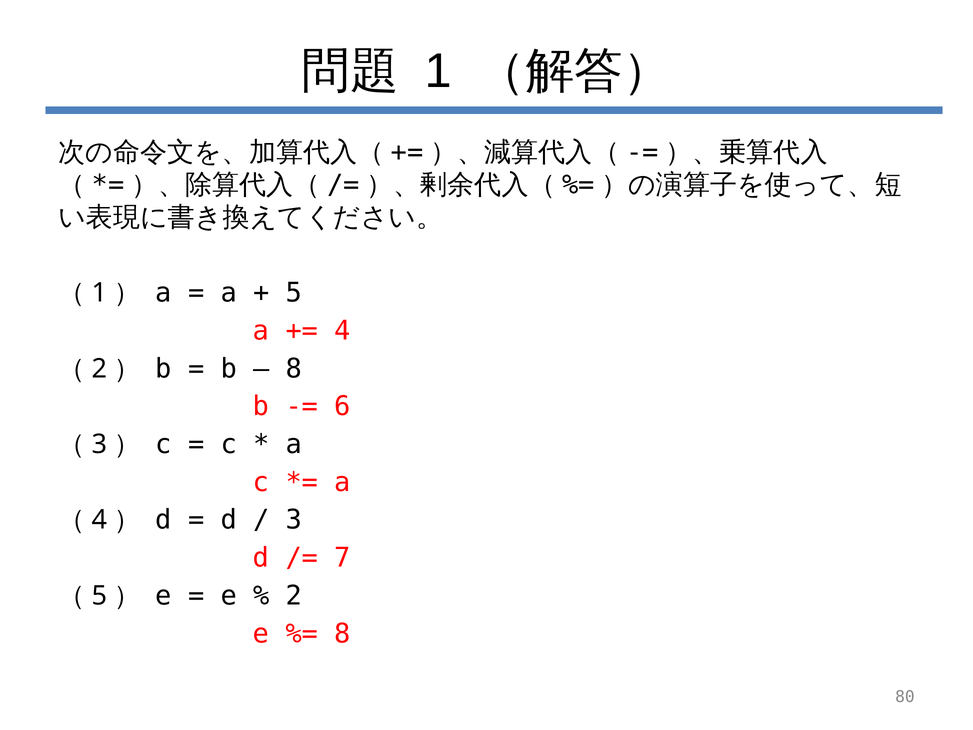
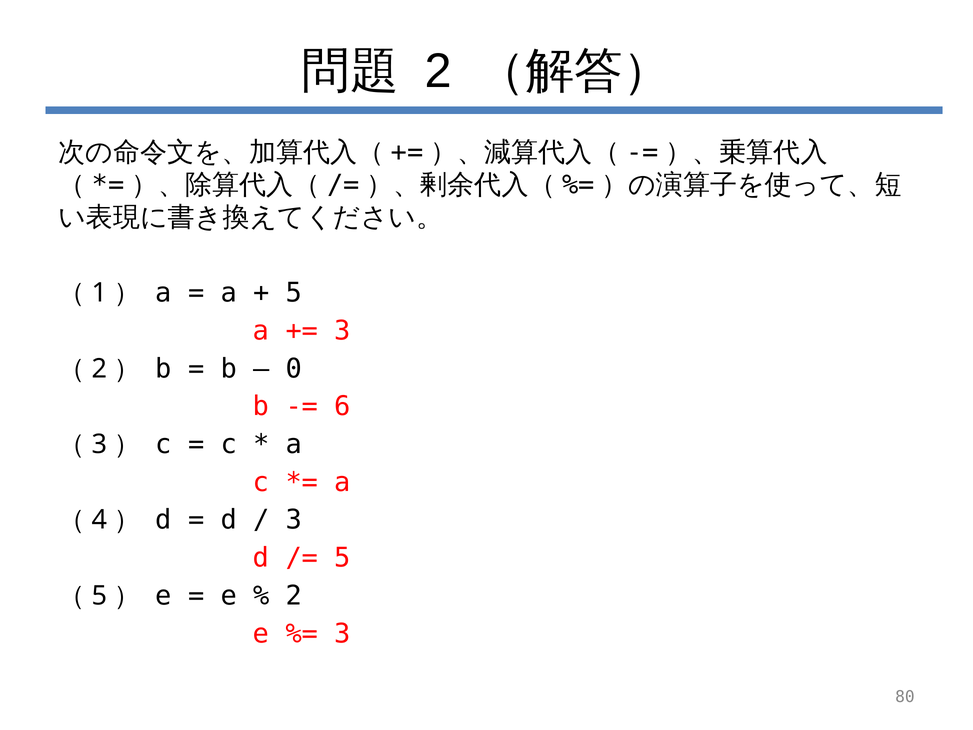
1: 1 -> 2 (438, 71)
4: 4 -> 3 (343, 331)
8: 8 -> 0 (294, 368)
7: 7 -> 5 (343, 558)
8: 8 -> 3 (343, 633)
